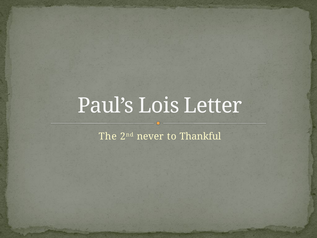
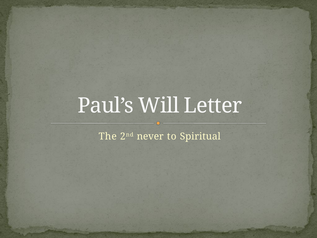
Lois: Lois -> Will (159, 106)
Thankful: Thankful -> Spiritual (200, 136)
